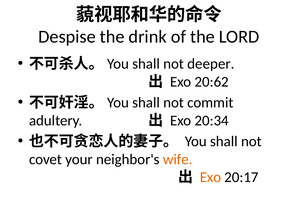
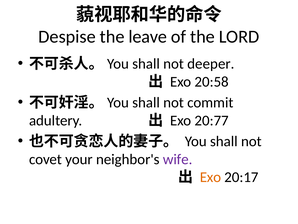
drink: drink -> leave (148, 37)
20:62: 20:62 -> 20:58 (212, 82)
20:34: 20:34 -> 20:77 (212, 120)
wife colour: orange -> purple (178, 159)
